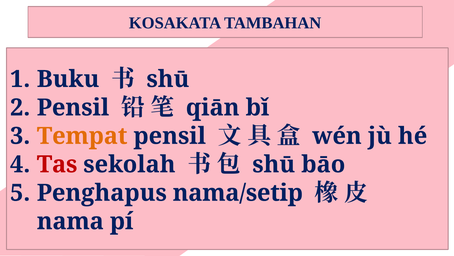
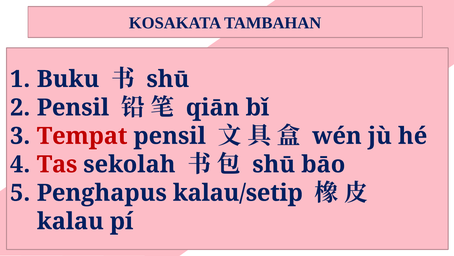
Tempat colour: orange -> red (82, 136)
nama/setip: nama/setip -> kalau/setip (238, 192)
nama: nama -> kalau (70, 221)
